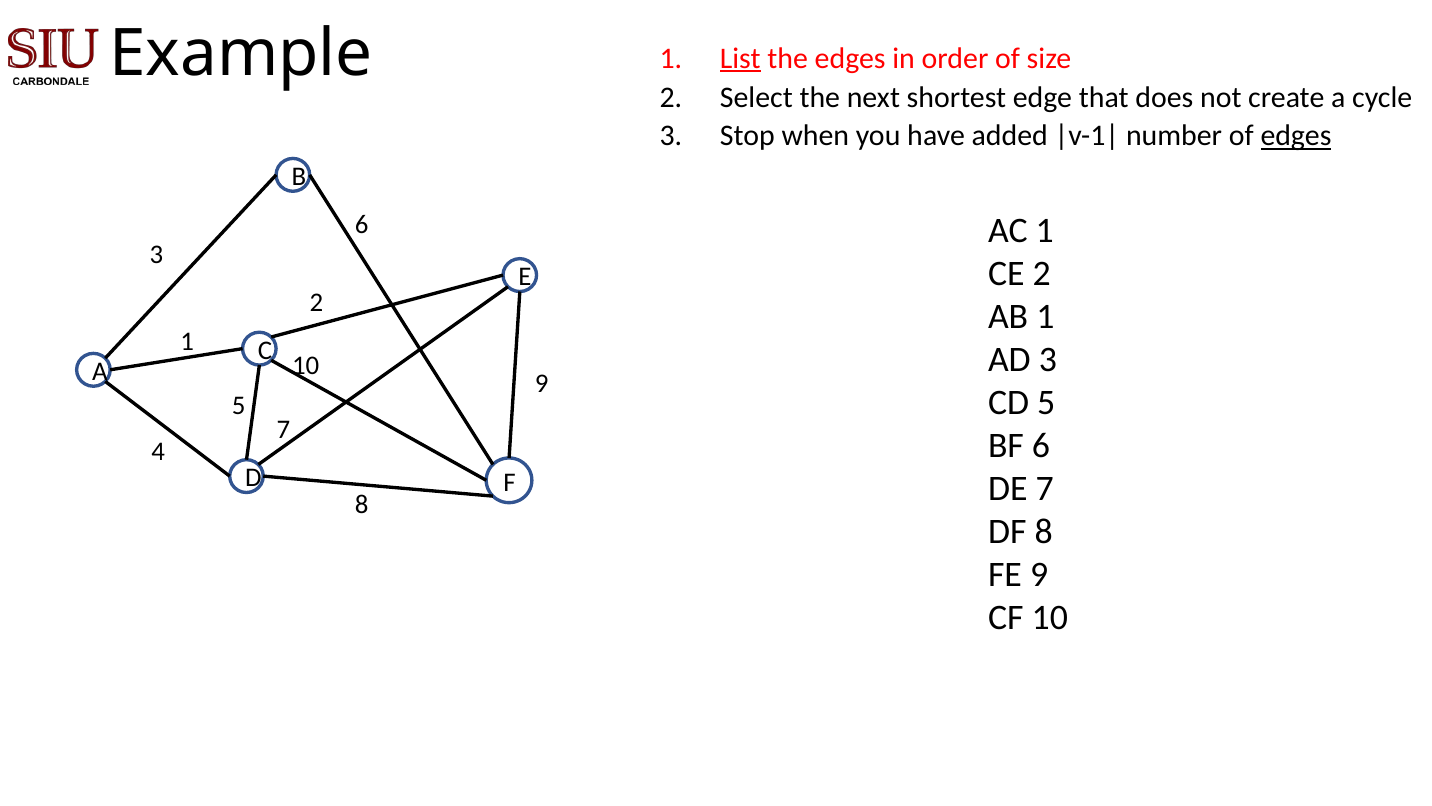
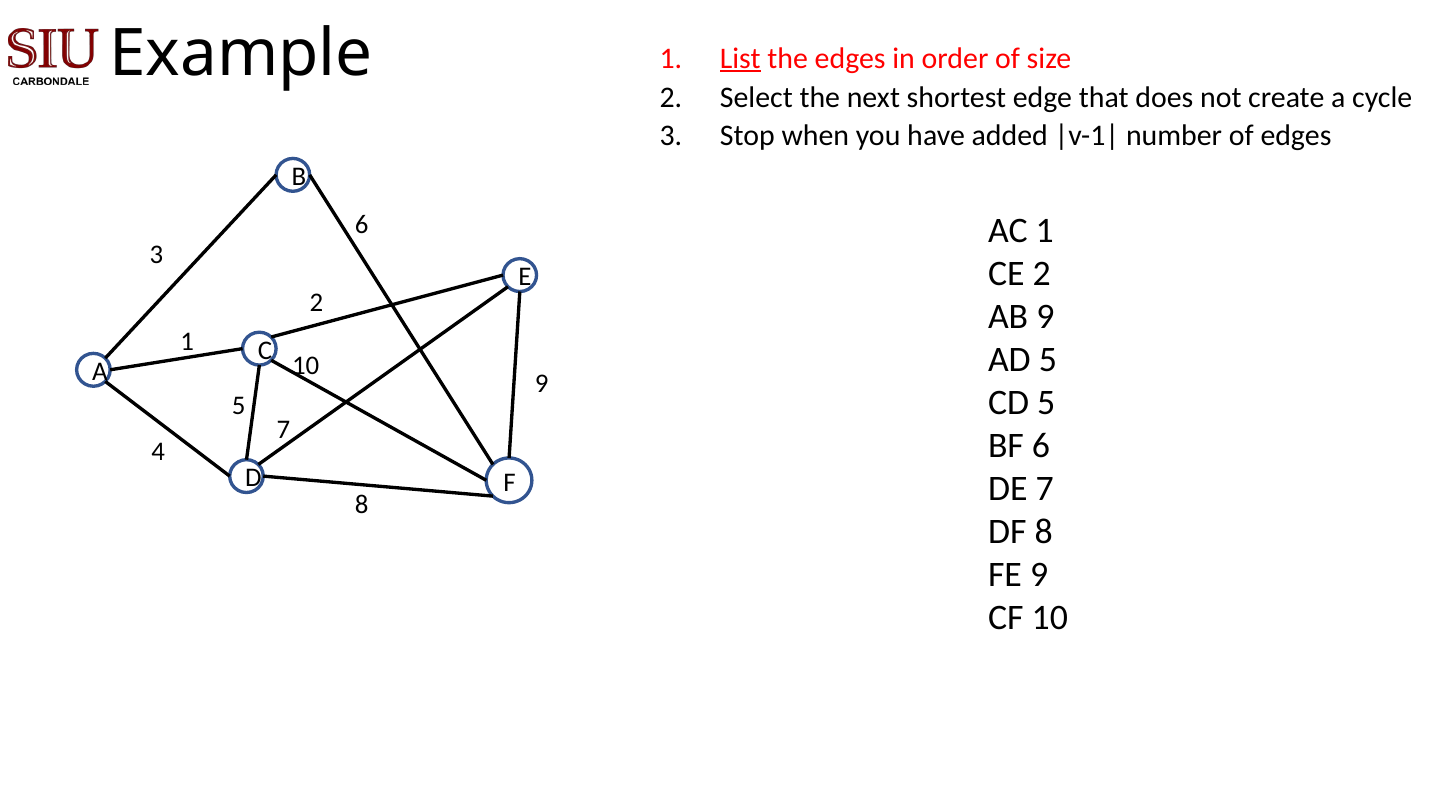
edges underline: present -> none (1296, 136)
AB 1: 1 -> 9 (1045, 316)
AD 3: 3 -> 5 (1048, 359)
